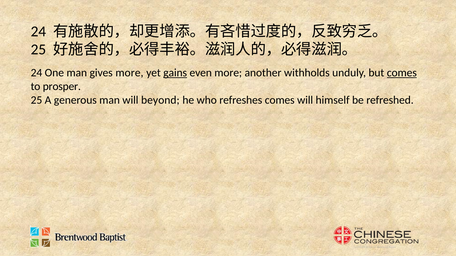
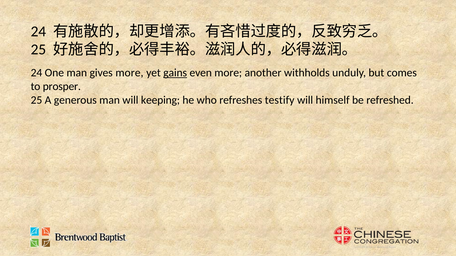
comes underline: present -> none (402, 73)
beyond: beyond -> keeping (160, 100)
refreshes comes: comes -> testify (280, 100)
